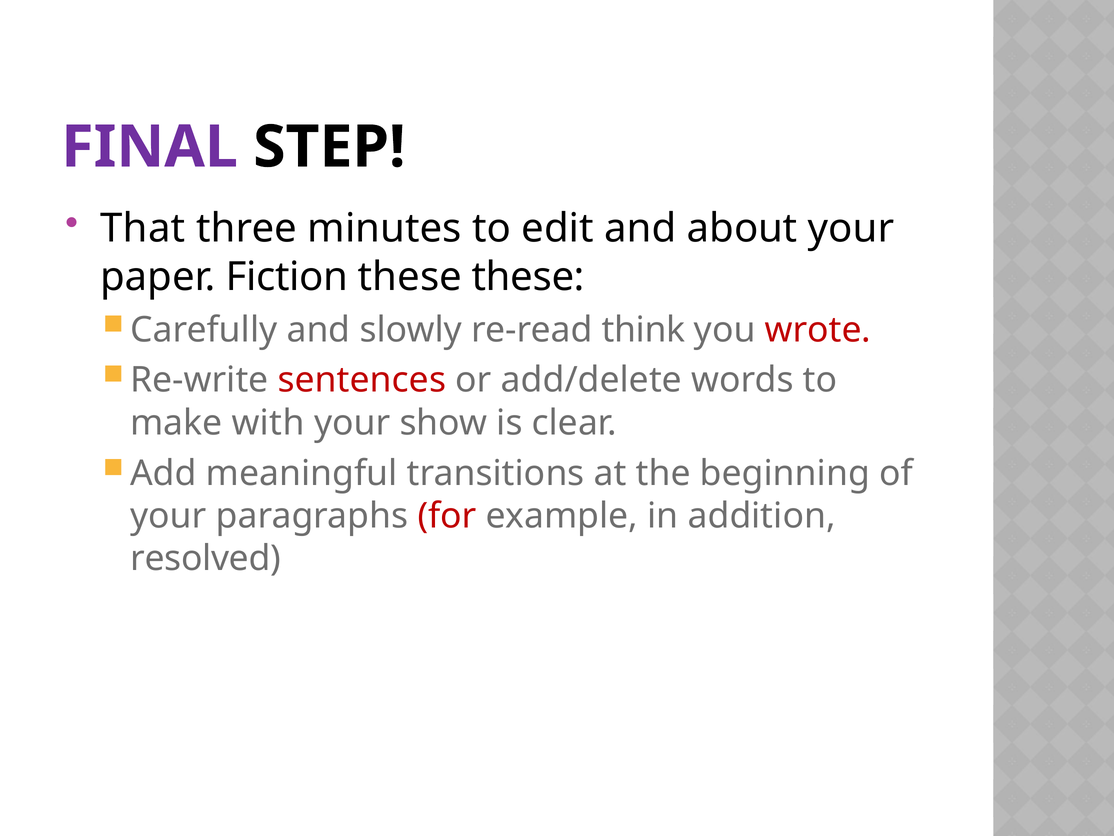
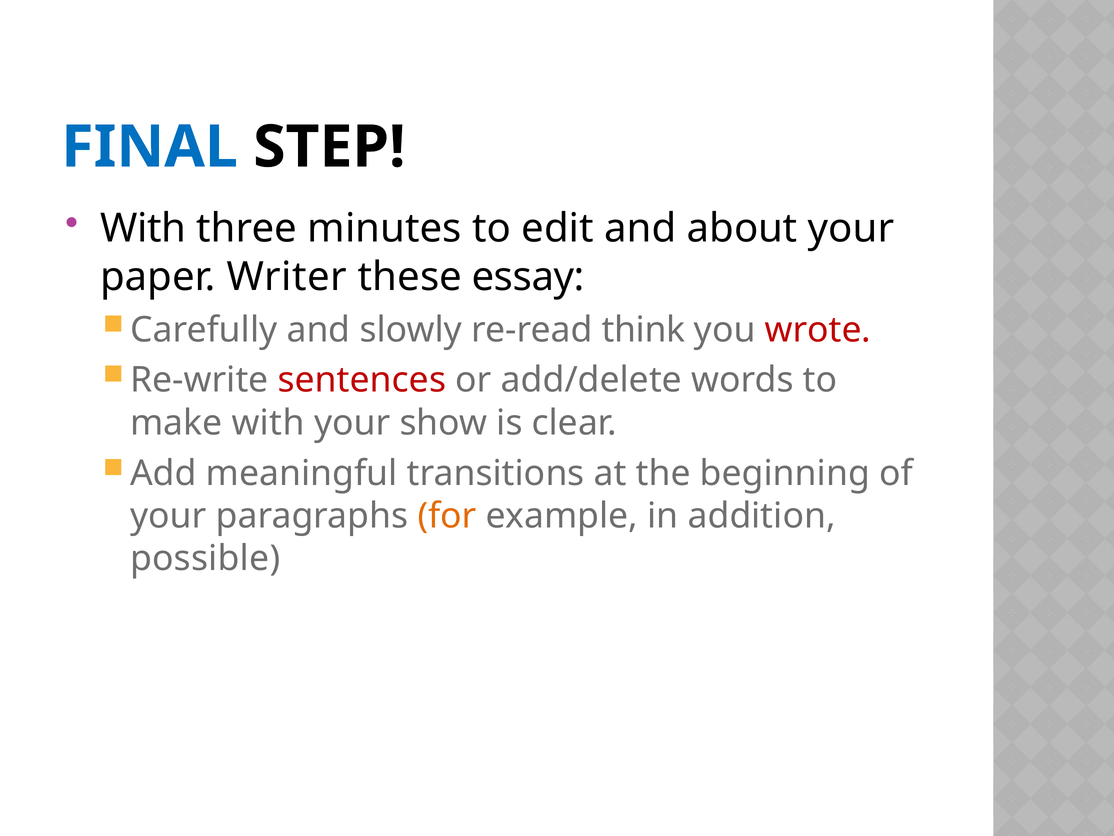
FINAL colour: purple -> blue (150, 147)
That: That -> With (143, 229)
Fiction: Fiction -> Writer (287, 277)
these these: these -> essay (528, 277)
for colour: red -> orange (447, 516)
resolved: resolved -> possible (205, 558)
